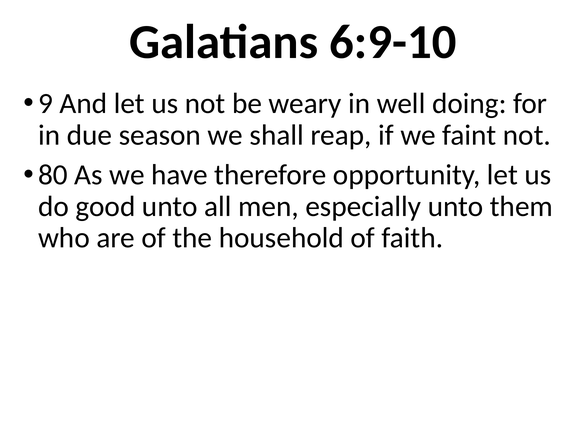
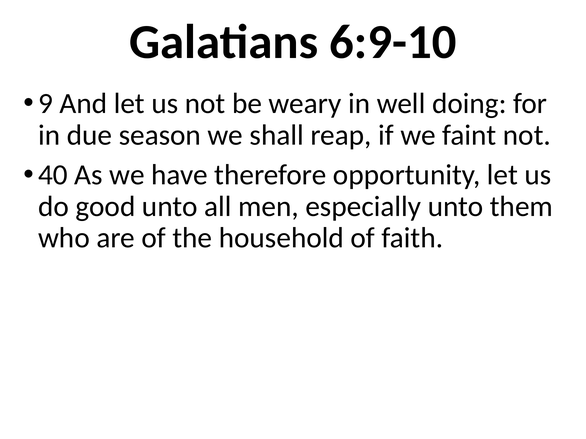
80: 80 -> 40 (53, 175)
